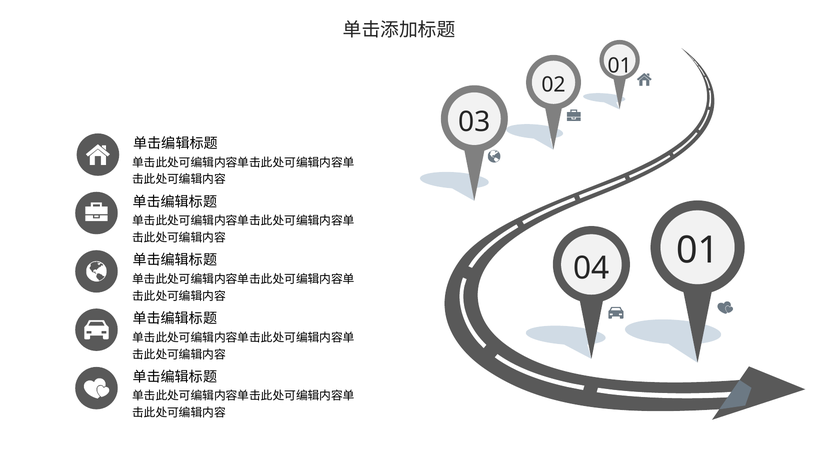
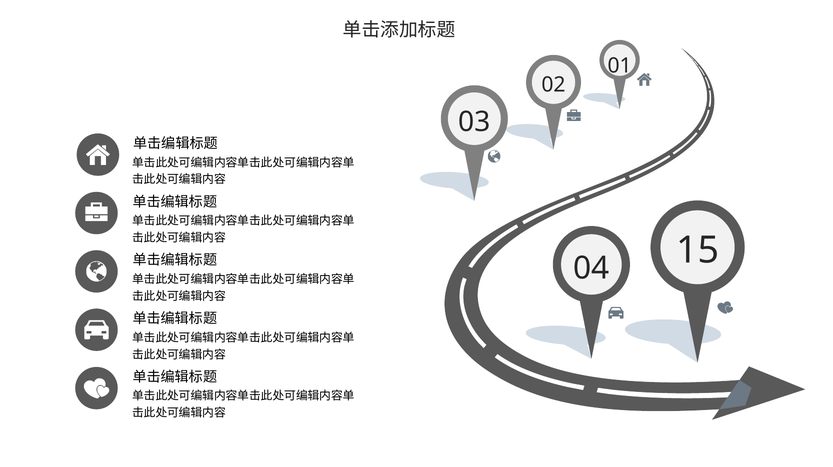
04 01: 01 -> 15 (698, 250)
